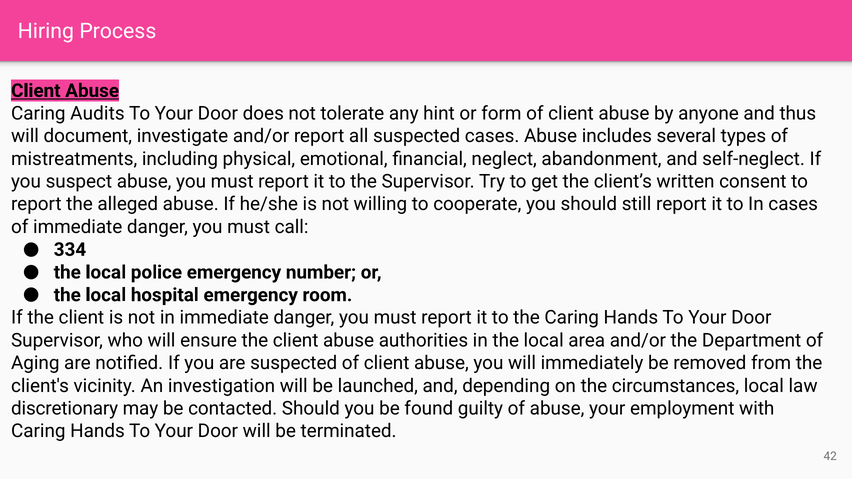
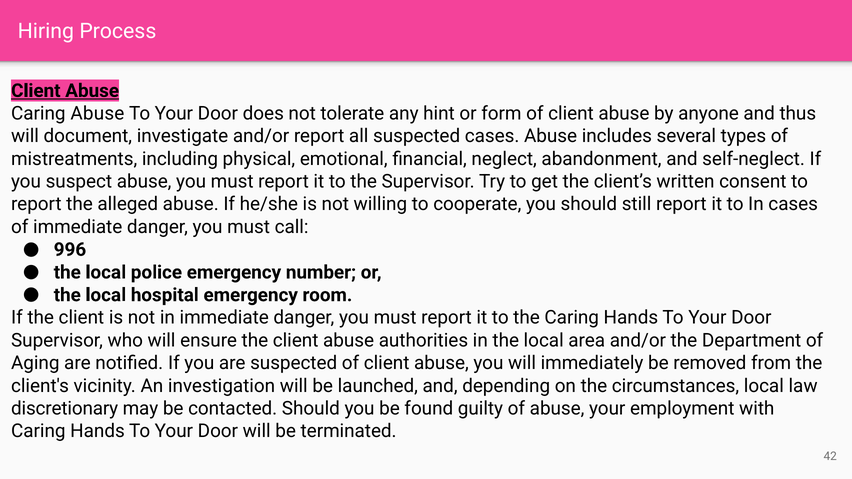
Caring Audits: Audits -> Abuse (97, 113)
334: 334 -> 996 (70, 250)
